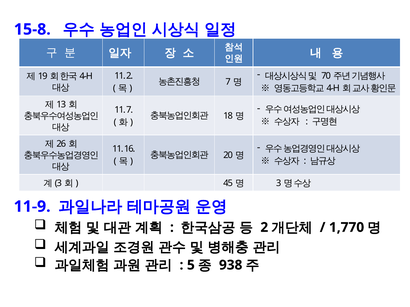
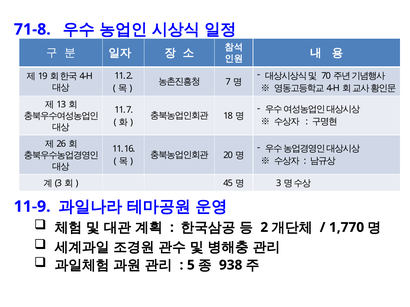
15-8: 15-8 -> 71-8 (32, 29)
